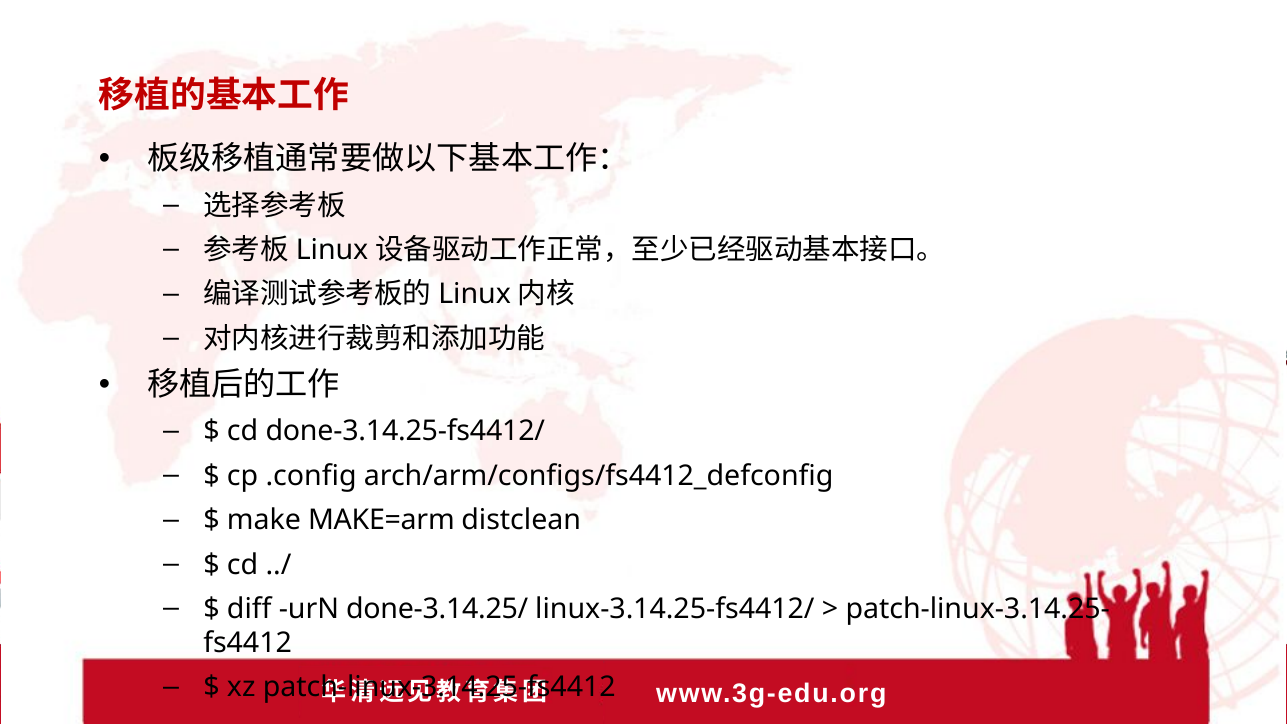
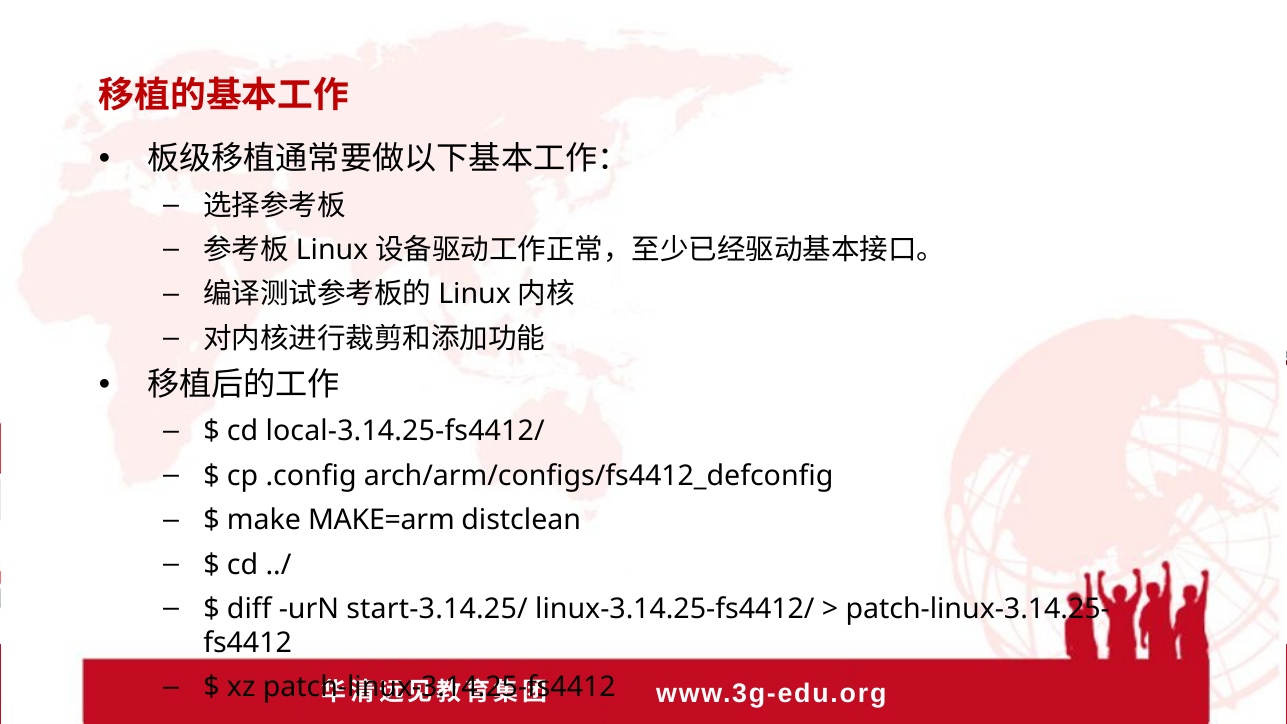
done-3.14.25-fs4412/: done-3.14.25-fs4412/ -> local-3.14.25-fs4412/ (405, 432)
done-3.14.25/: done-3.14.25/ -> start-3.14.25/ (437, 609)
